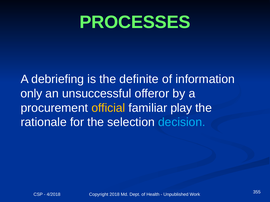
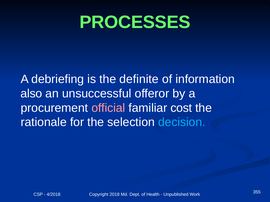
only: only -> also (31, 94)
official colour: yellow -> pink (108, 108)
play: play -> cost (181, 108)
